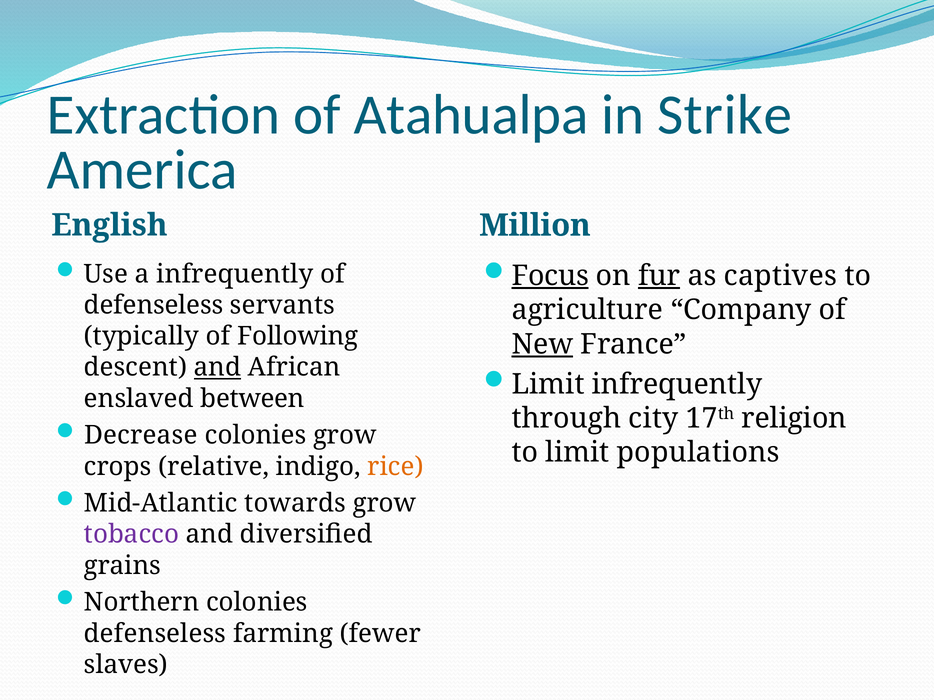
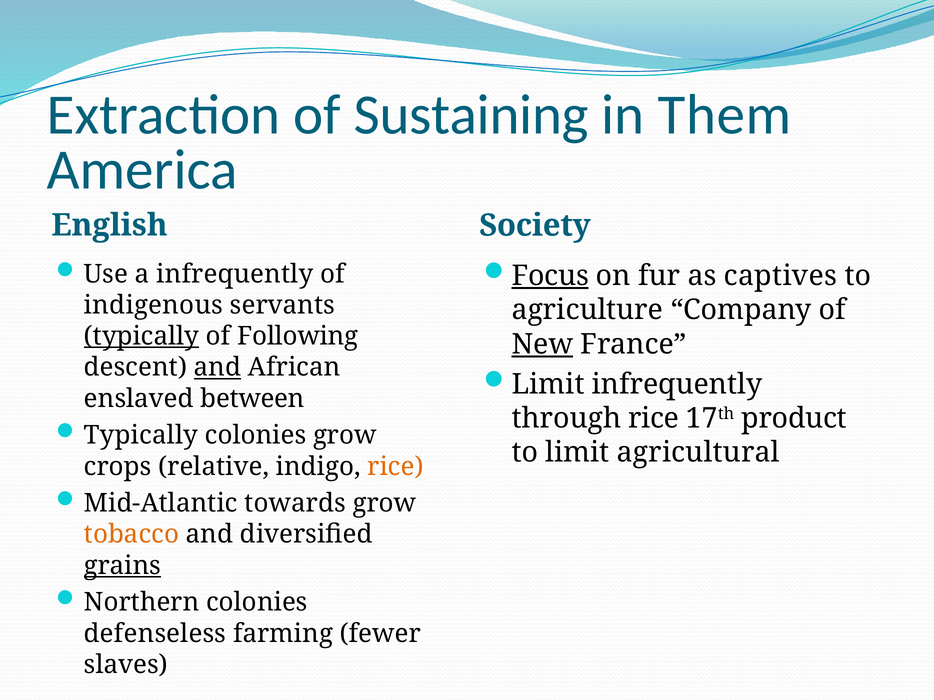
Atahualpa: Atahualpa -> Sustaining (471, 115)
Strike: Strike -> Them (725, 115)
Million: Million -> Society (535, 226)
fur underline: present -> none (659, 276)
defenseless: defenseless -> indigenous (153, 305)
typically underline: none -> present (141, 337)
through city: city -> rice (654, 419)
religion: religion -> product (794, 419)
Decrease: Decrease -> Typically (141, 436)
populations: populations -> agricultural (698, 453)
tobacco colour: purple -> orange (132, 535)
grains underline: none -> present (123, 566)
